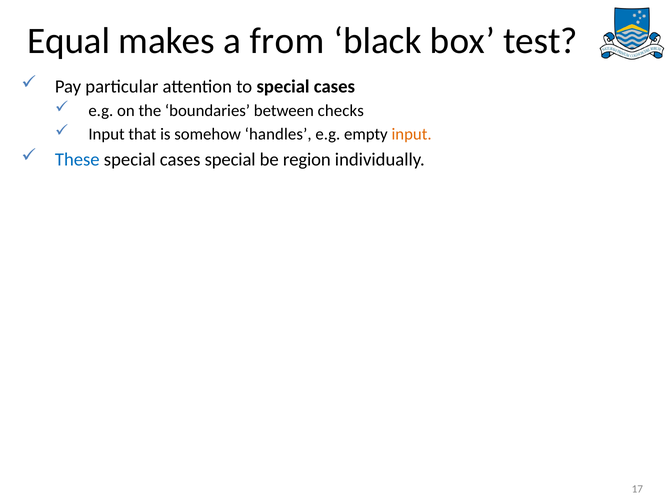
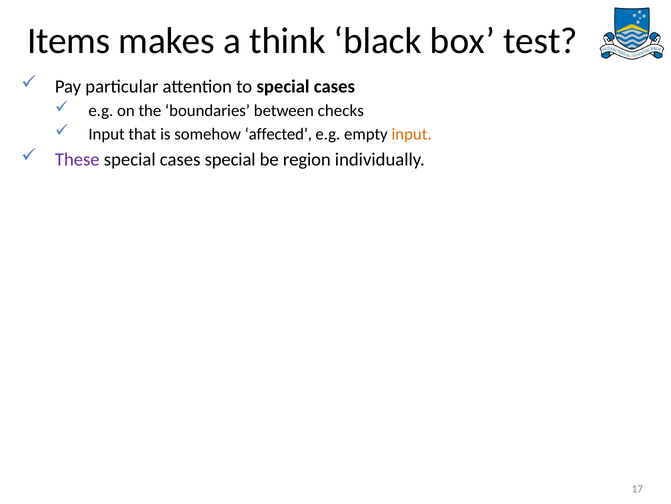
Equal: Equal -> Items (69, 41)
from: from -> think (287, 41)
handles: handles -> affected (278, 134)
These colour: blue -> purple (77, 159)
